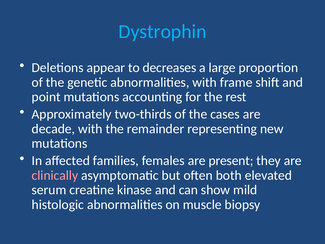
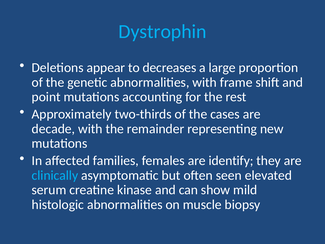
present: present -> identify (231, 161)
clinically colour: pink -> light blue (55, 175)
both: both -> seen (229, 175)
